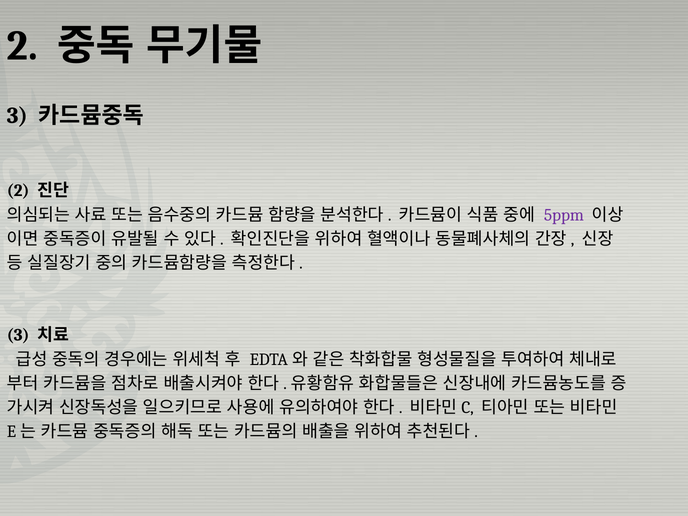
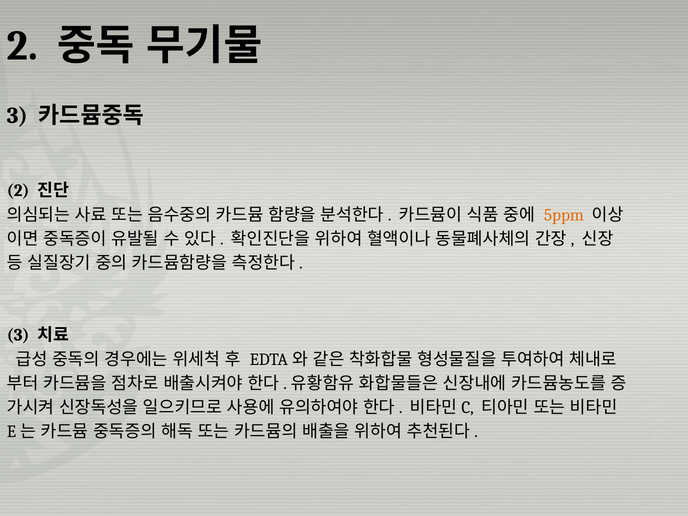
5ppm colour: purple -> orange (564, 215)
